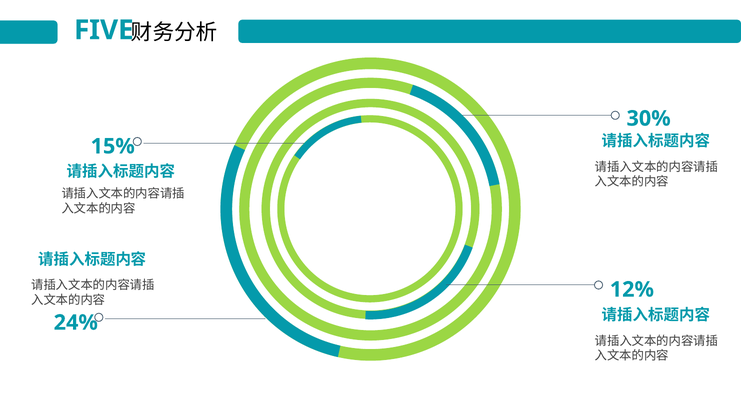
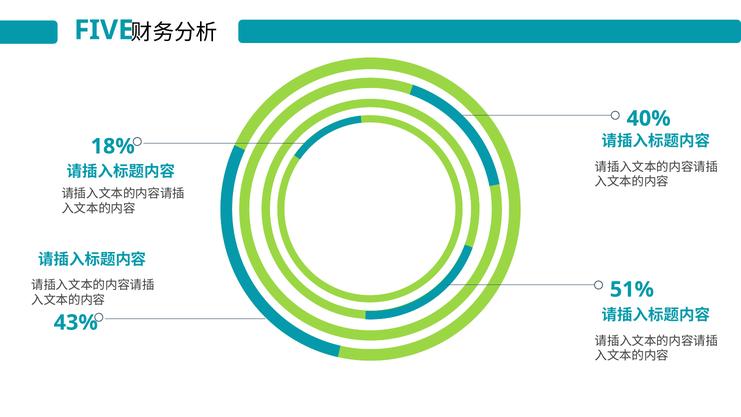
30%: 30% -> 40% (649, 118)
15%: 15% -> 18% (113, 146)
12%: 12% -> 51% (632, 289)
24%: 24% -> 43% (76, 323)
